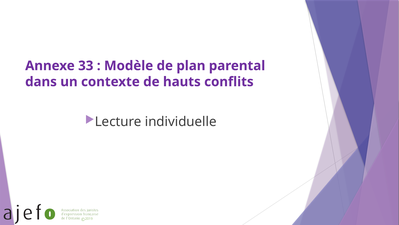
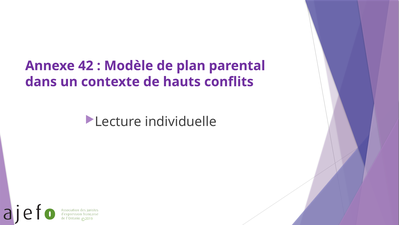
33: 33 -> 42 (86, 66)
